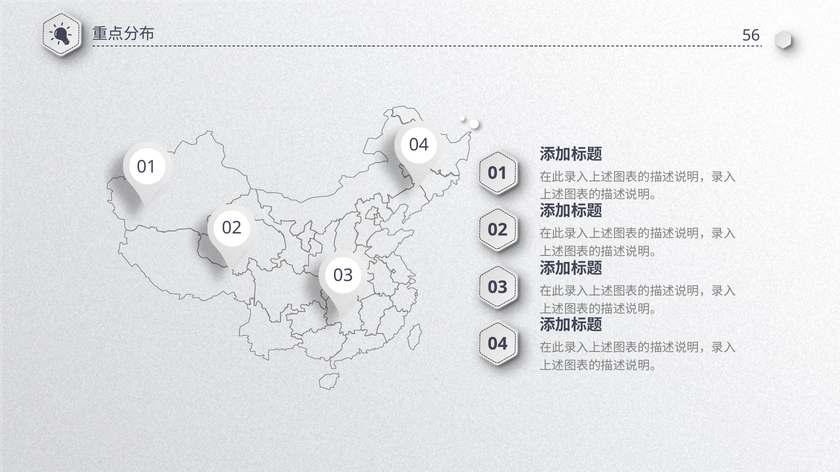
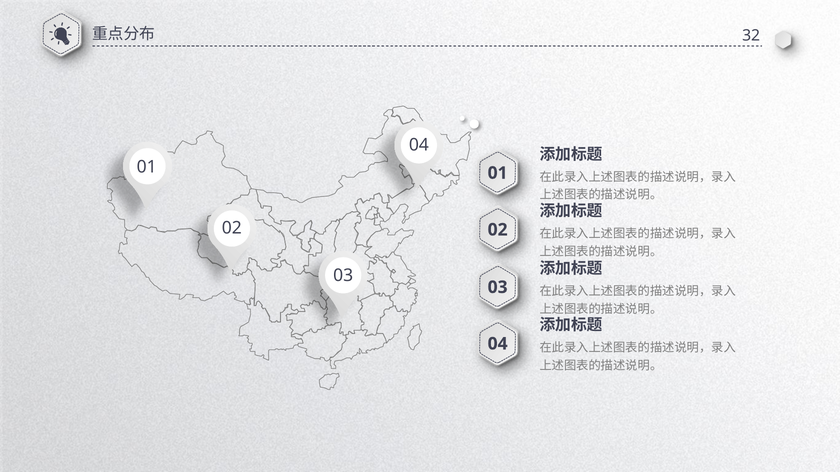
56: 56 -> 32 (751, 36)
